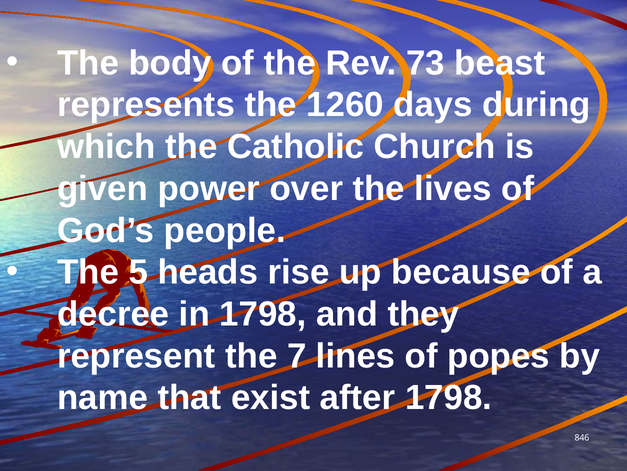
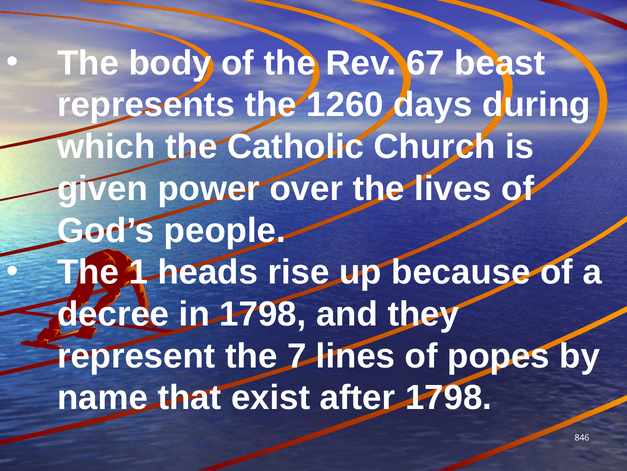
73: 73 -> 67 (425, 63)
5: 5 -> 1 (138, 272)
